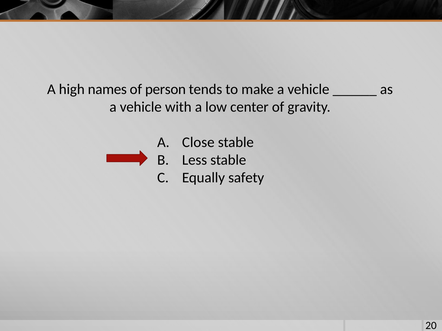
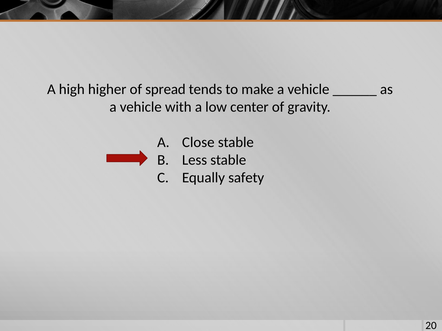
names: names -> higher (107, 89)
person: person -> spread (165, 89)
